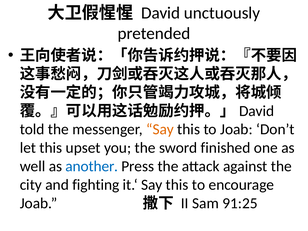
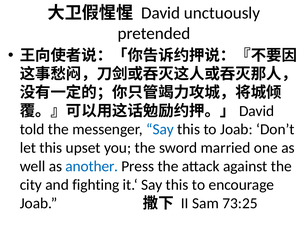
Say colour: orange -> blue (160, 129)
finished: finished -> married (226, 148)
91:25: 91:25 -> 73:25 (240, 203)
